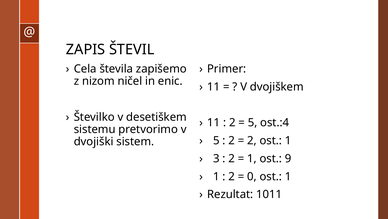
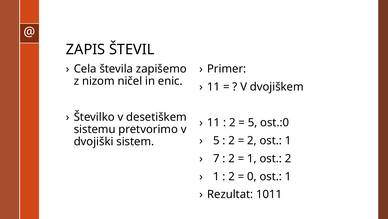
ost.:4: ost.:4 -> ost.:0 (275, 122)
3: 3 -> 7 (216, 158)
ost 9: 9 -> 2 (288, 158)
